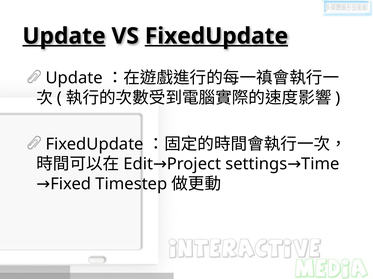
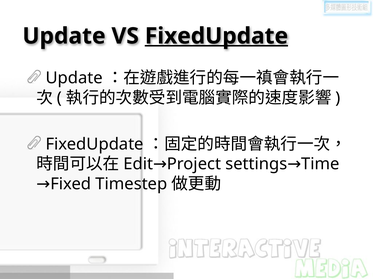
Update underline: present -> none (64, 36)
